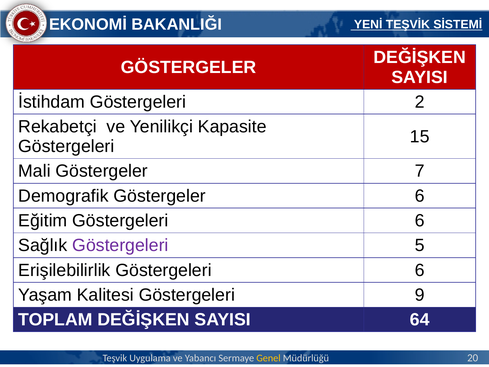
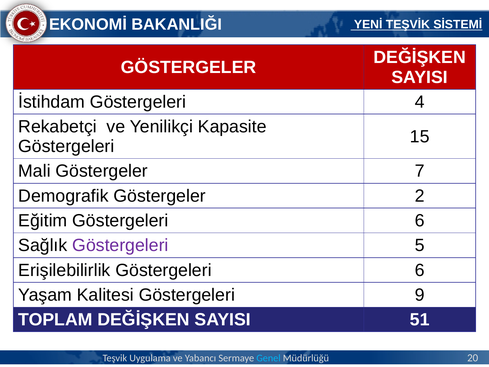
2: 2 -> 4 (420, 102)
Göstergeler 6: 6 -> 2 (420, 196)
64: 64 -> 51 (420, 320)
Genel colour: yellow -> light blue (268, 358)
